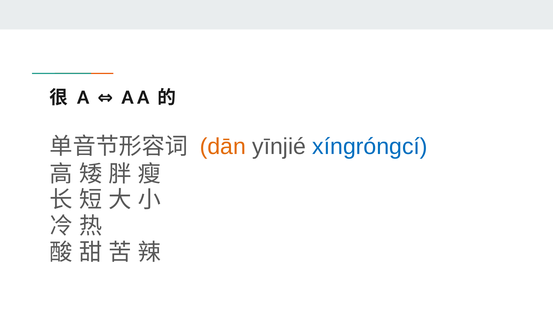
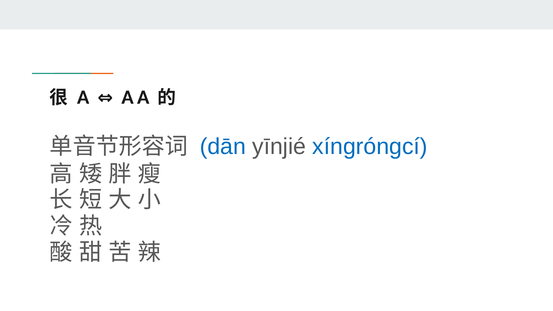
dān colour: orange -> blue (223, 147)
